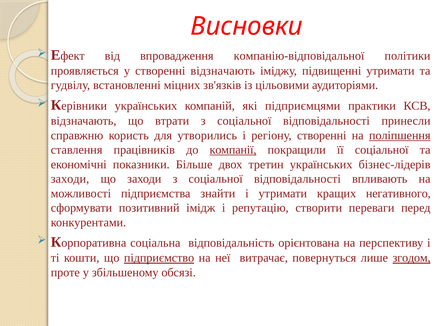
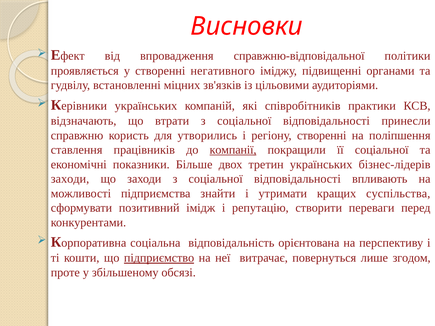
компанію-відповідальної: компанію-відповідальної -> справжню-відповідальної (299, 56)
створенні відзначають: відзначають -> негативного (223, 71)
підвищенні утримати: утримати -> органами (390, 71)
підприємцями: підприємцями -> співробітників (303, 106)
поліпшення underline: present -> none (400, 135)
негативного: негативного -> суспільства (398, 194)
згодом underline: present -> none (412, 258)
